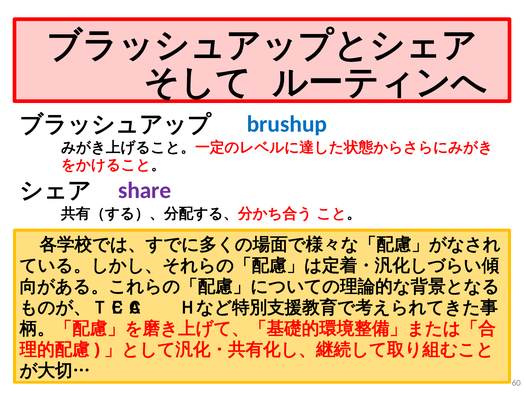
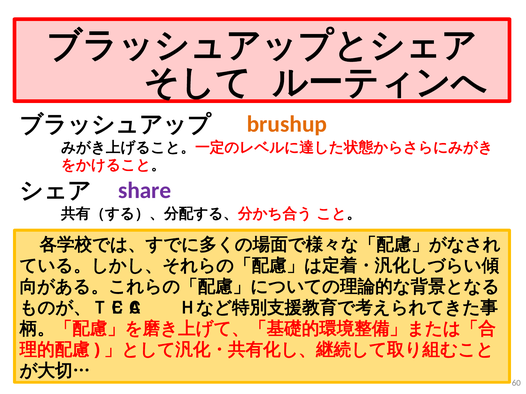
brushup colour: blue -> orange (287, 124)
